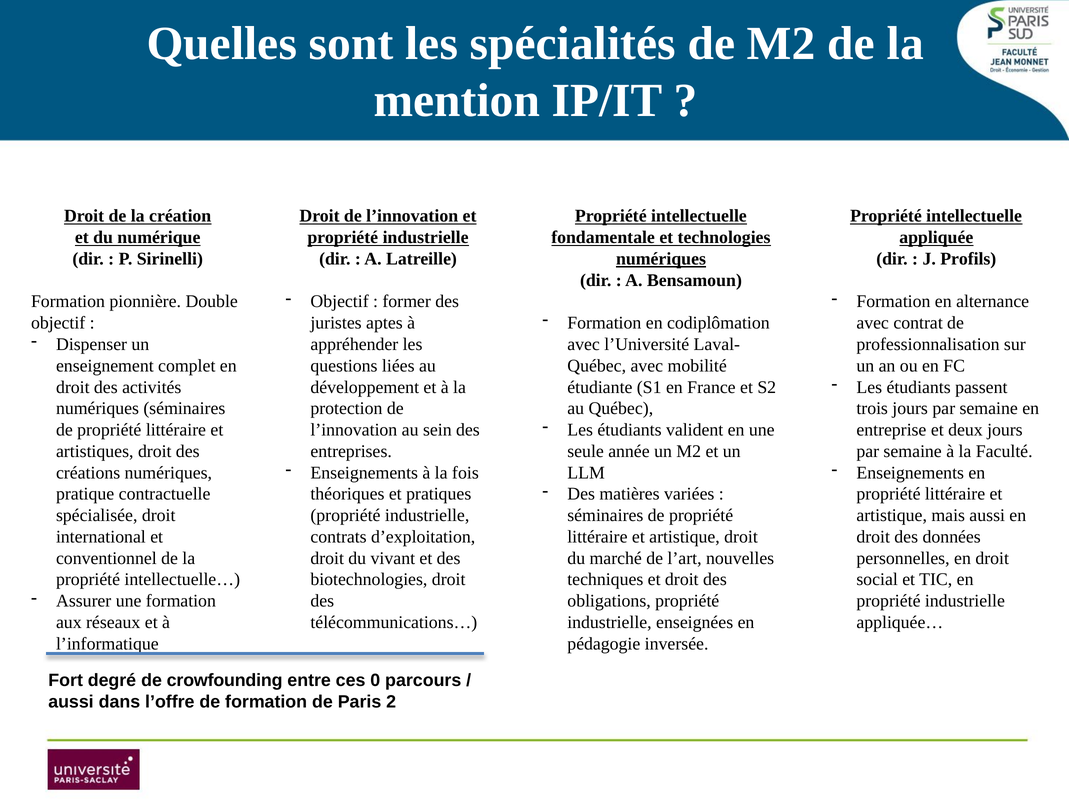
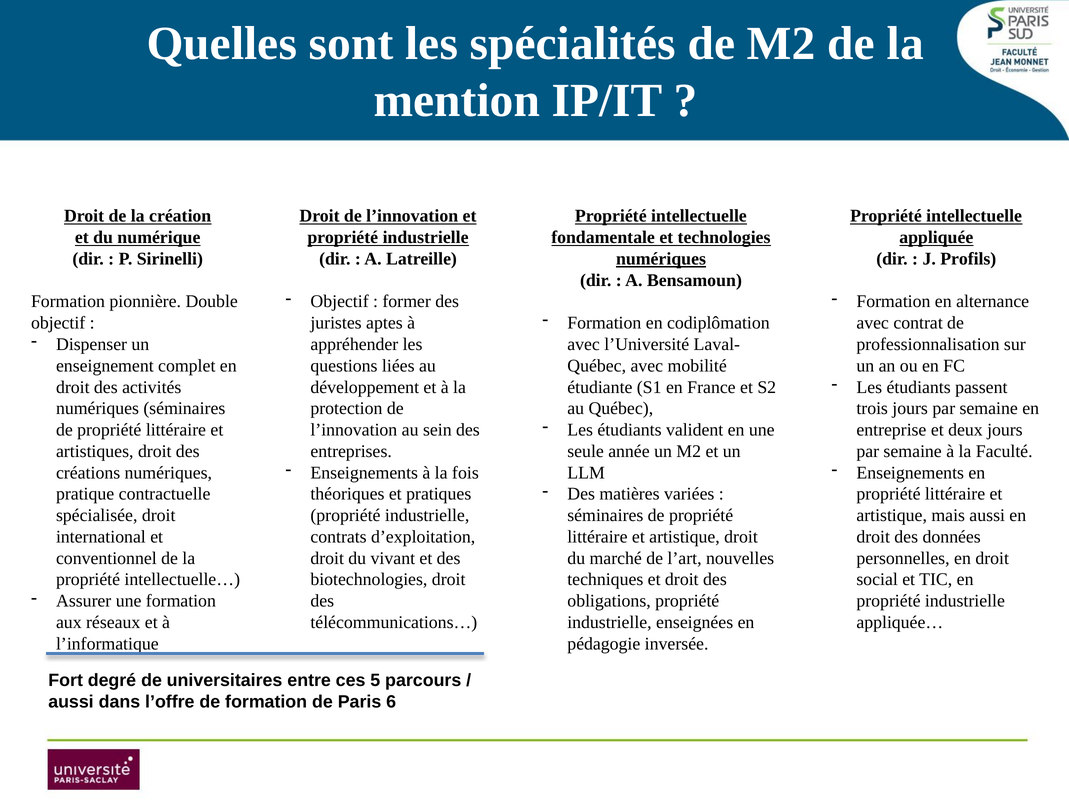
crowfounding: crowfounding -> universitaires (225, 680)
0: 0 -> 5 (375, 680)
2: 2 -> 6 (391, 702)
